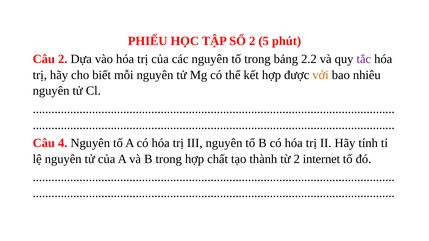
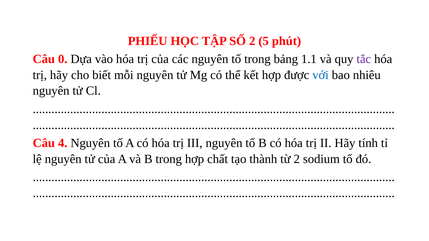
Câu 2: 2 -> 0 (63, 59)
2.2: 2.2 -> 1.1 (309, 59)
với colour: orange -> blue (321, 75)
internet: internet -> sodium (321, 159)
